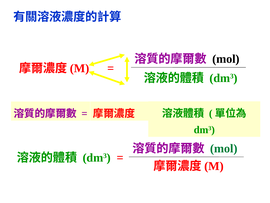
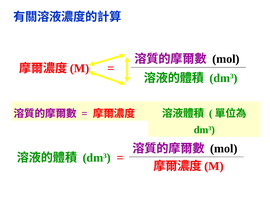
mol colour: green -> black (224, 148)
